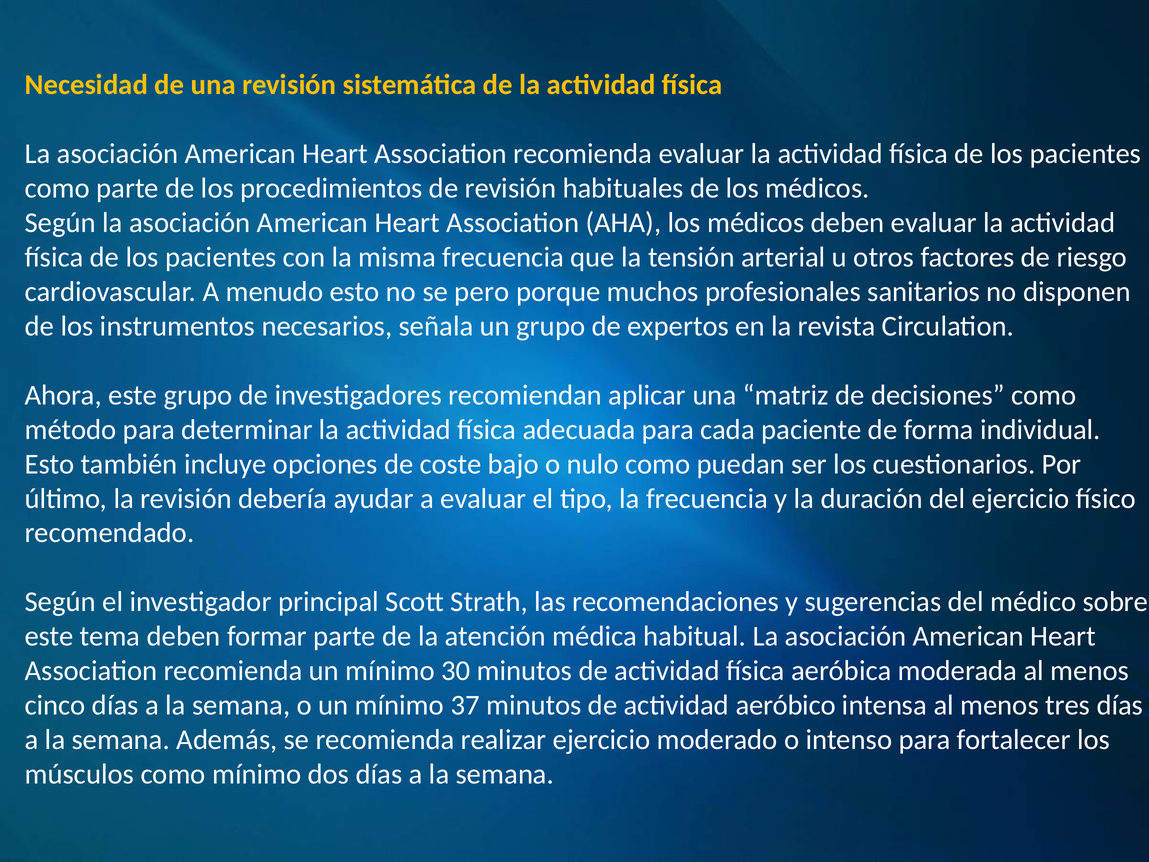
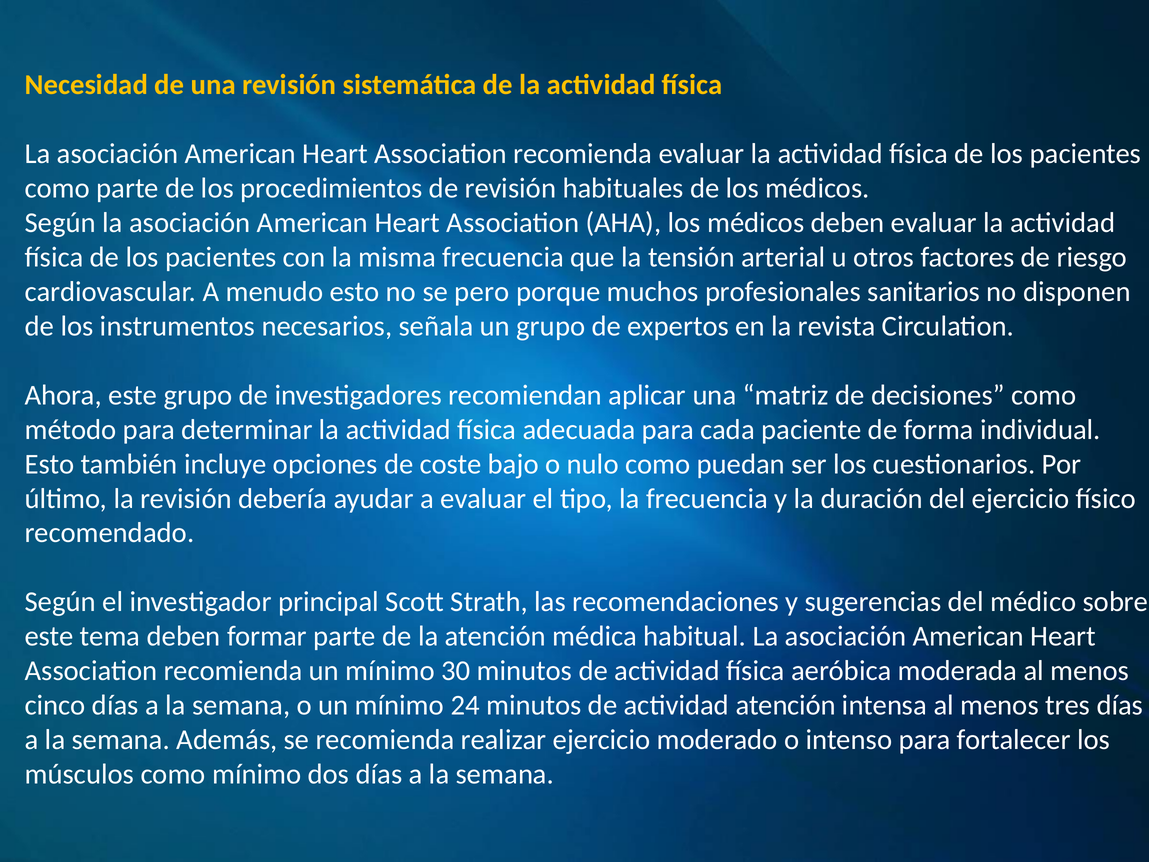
37: 37 -> 24 (465, 705)
actividad aeróbico: aeróbico -> atención (786, 705)
